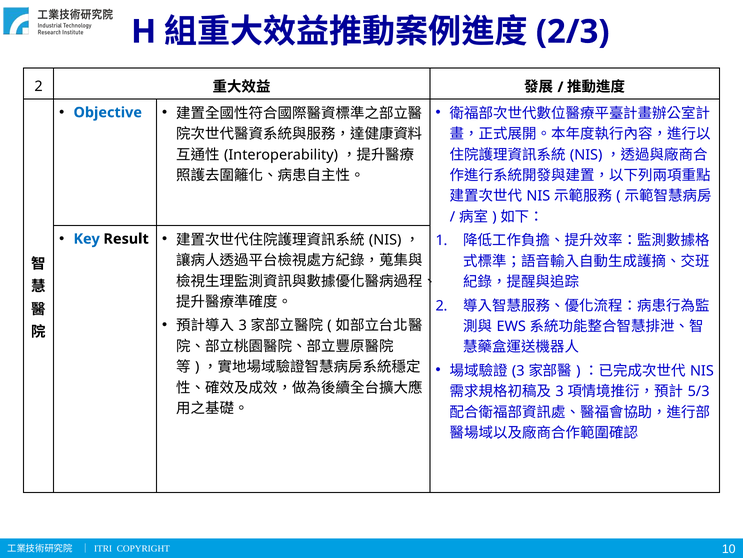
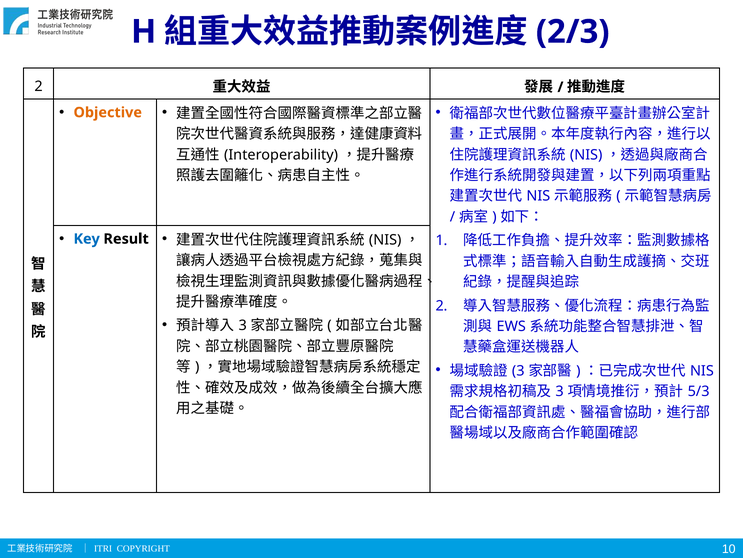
Objective colour: blue -> orange (108, 112)
